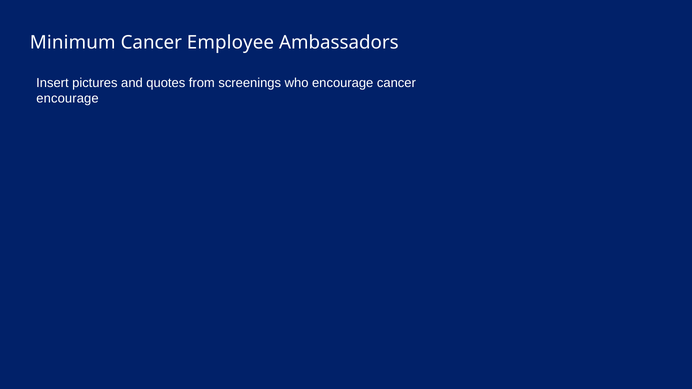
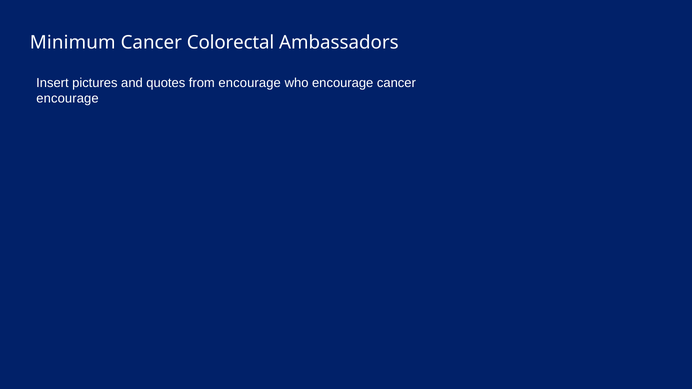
Employee: Employee -> Colorectal (231, 42)
from screenings: screenings -> encourage (250, 83)
